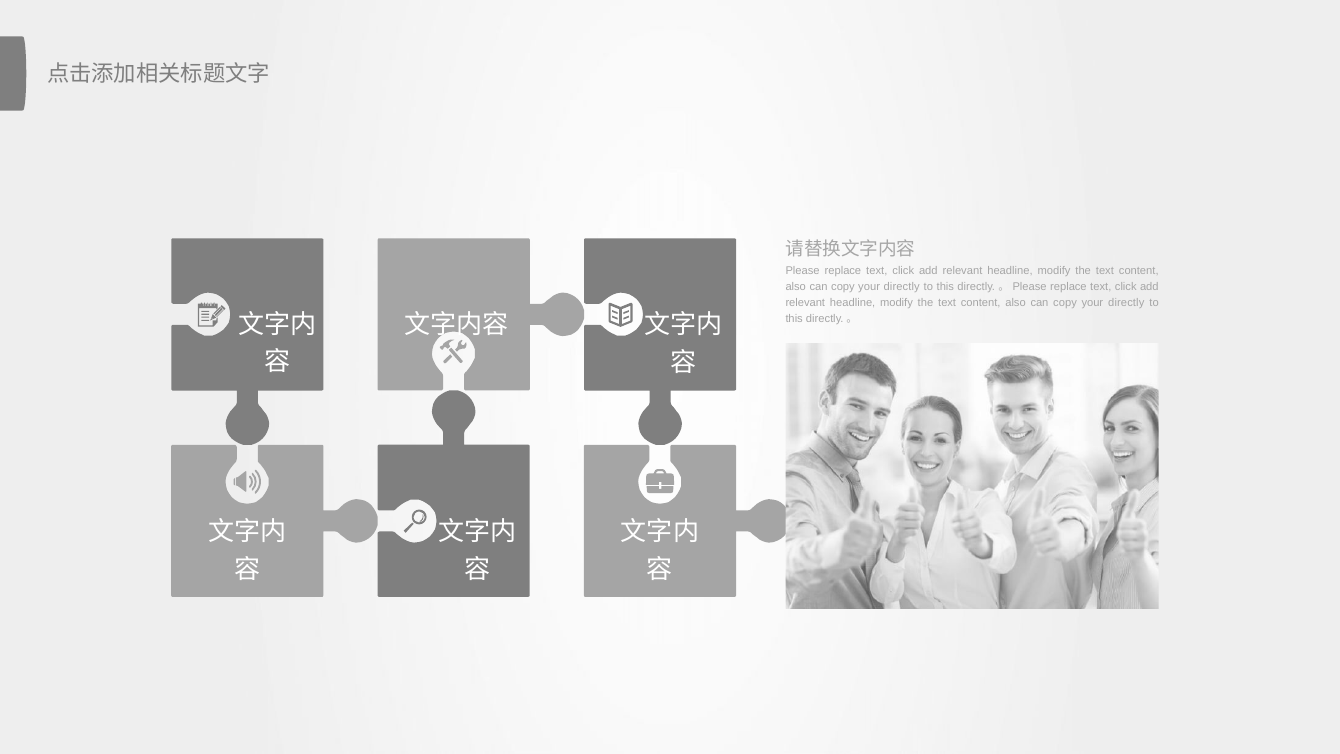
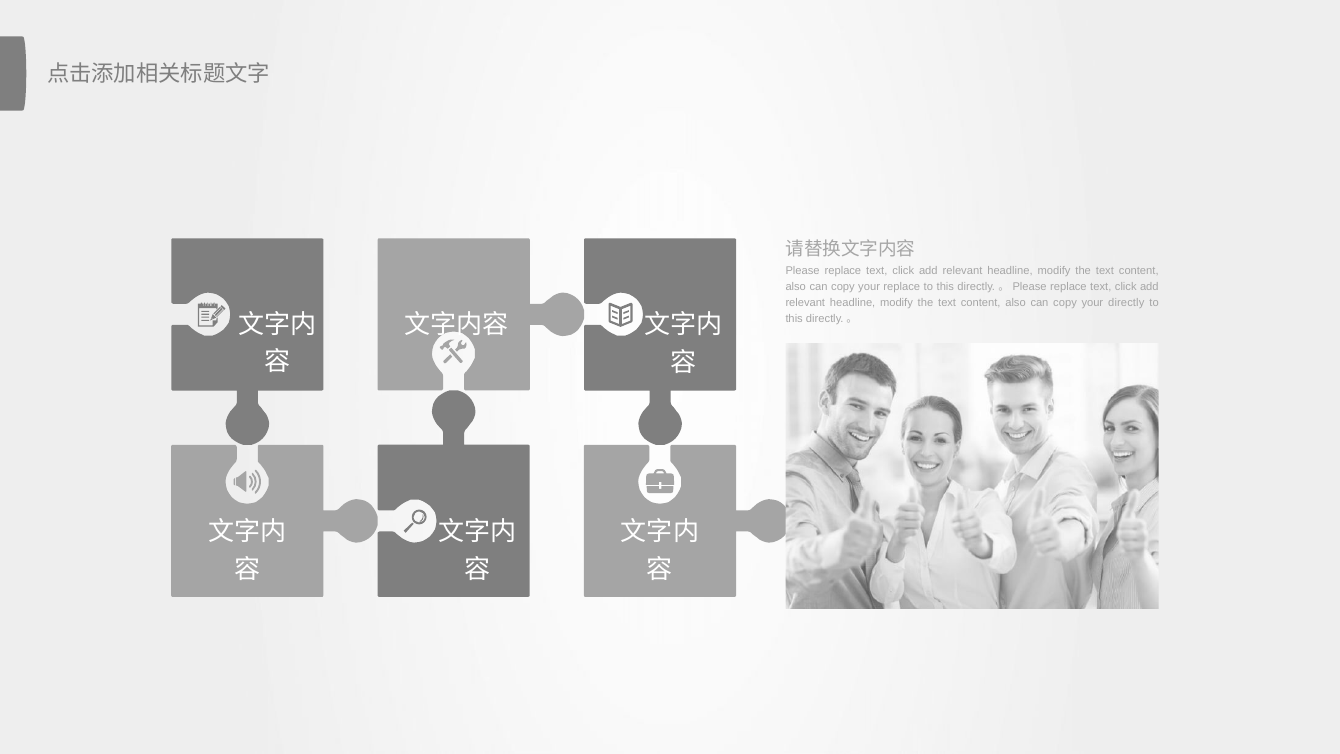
directly: directly -> replace (902, 286)
